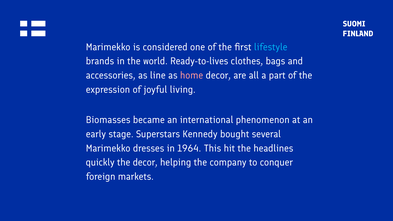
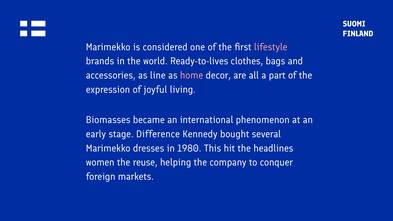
lifestyle colour: light blue -> pink (271, 47)
Superstars: Superstars -> Difference (158, 134)
1964: 1964 -> 1980 (189, 148)
quickly: quickly -> women (100, 162)
the decor: decor -> reuse (145, 162)
